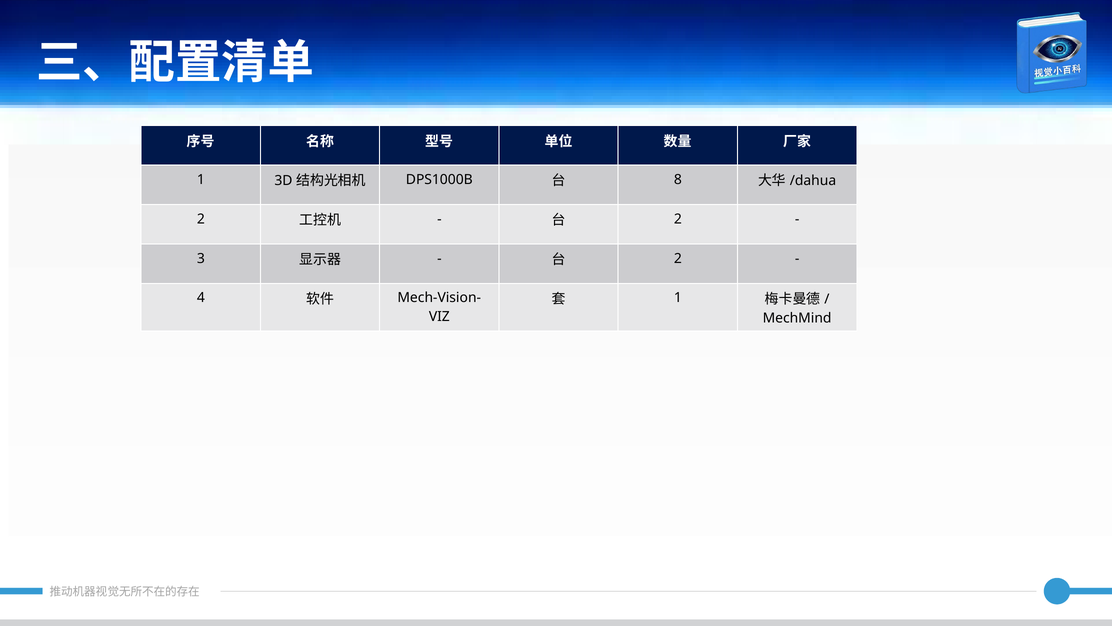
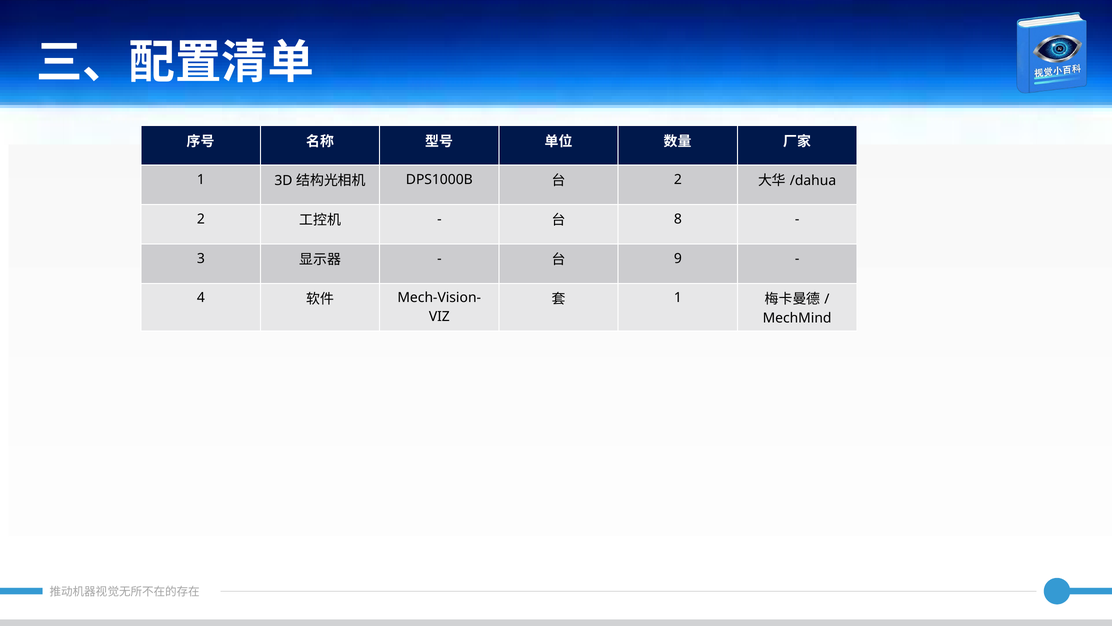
8: 8 -> 2 (678, 179)
2: 2 -> 8 (678, 219)
2: 2 -> 9 (678, 258)
